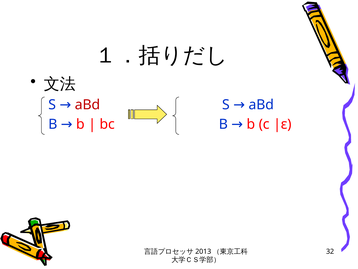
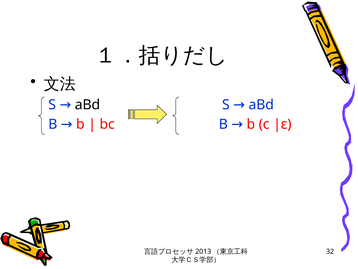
aBd colour: red -> black (87, 105)
